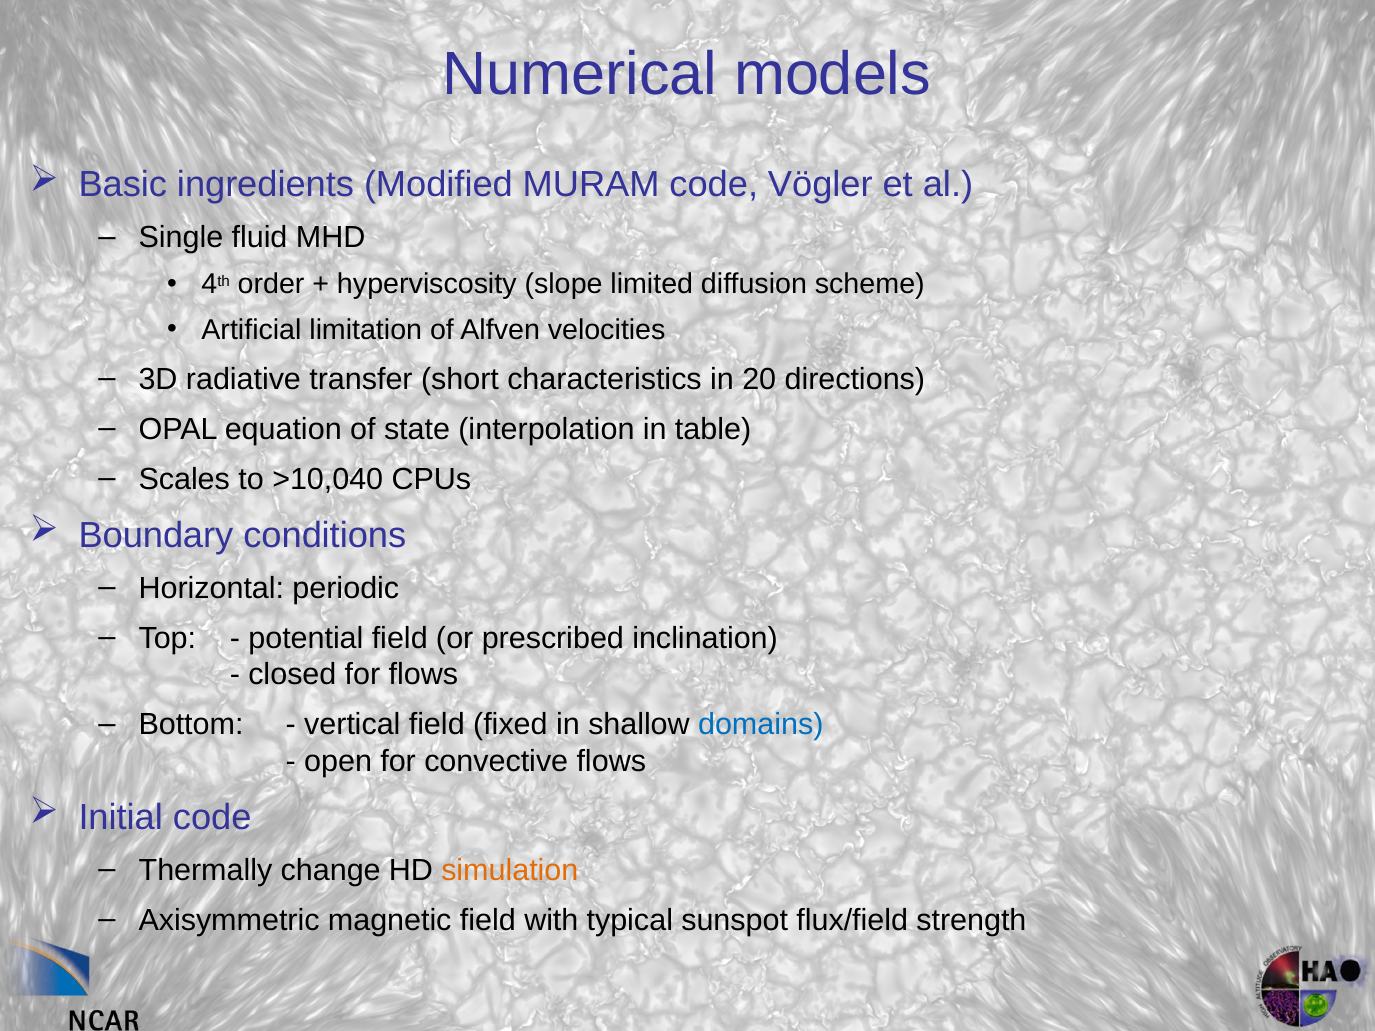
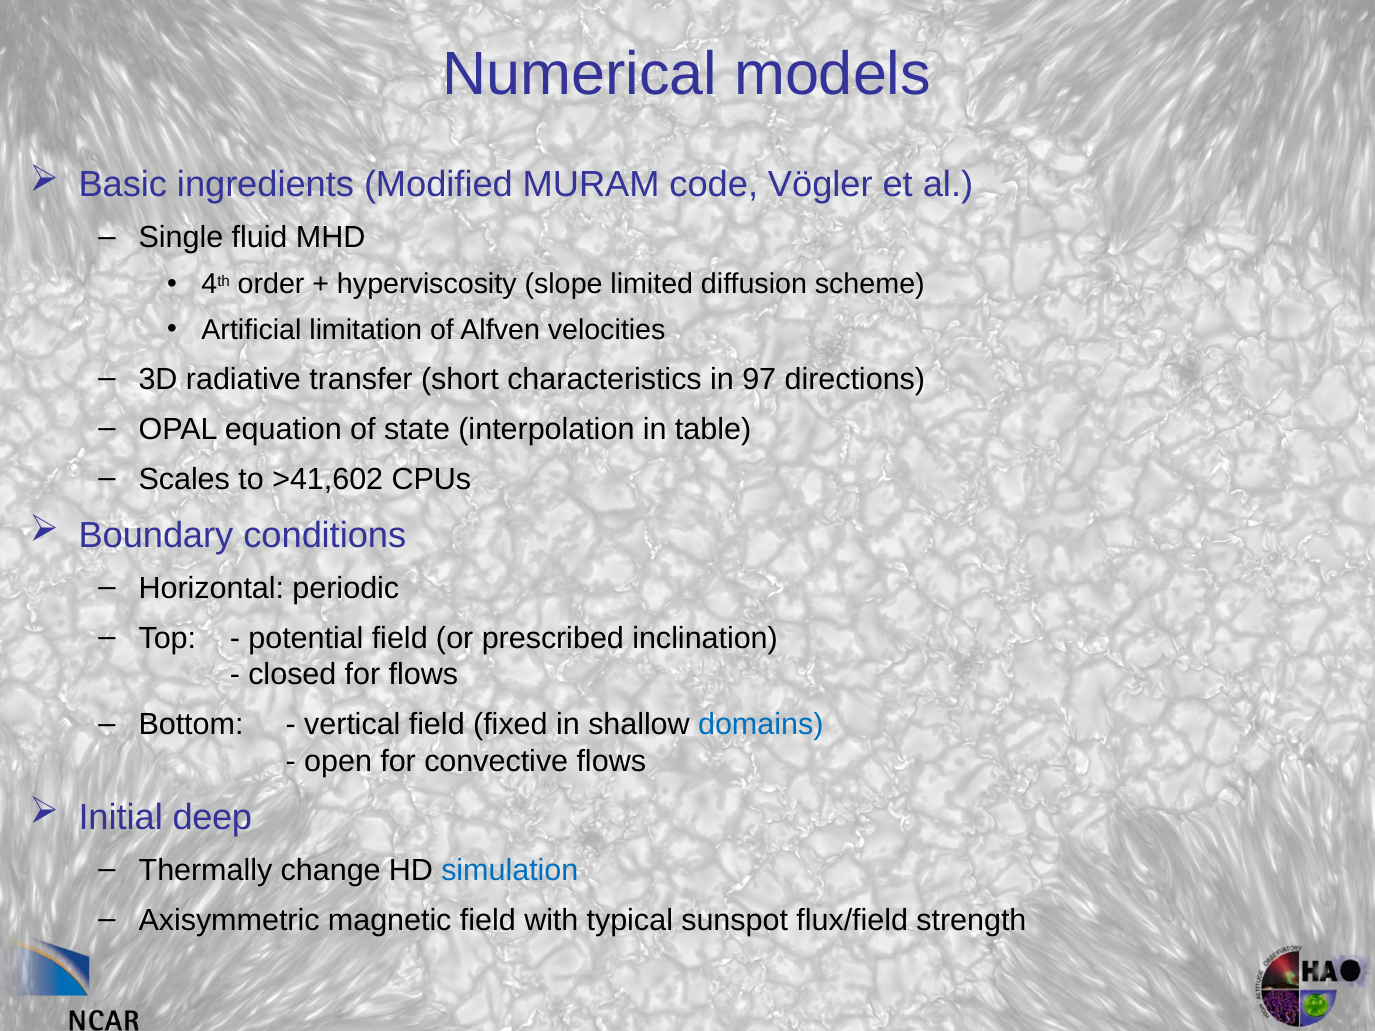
20: 20 -> 97 (759, 379)
>10,040: >10,040 -> >41,602 (328, 480)
Initial code: code -> deep (212, 817)
simulation colour: orange -> blue (510, 870)
